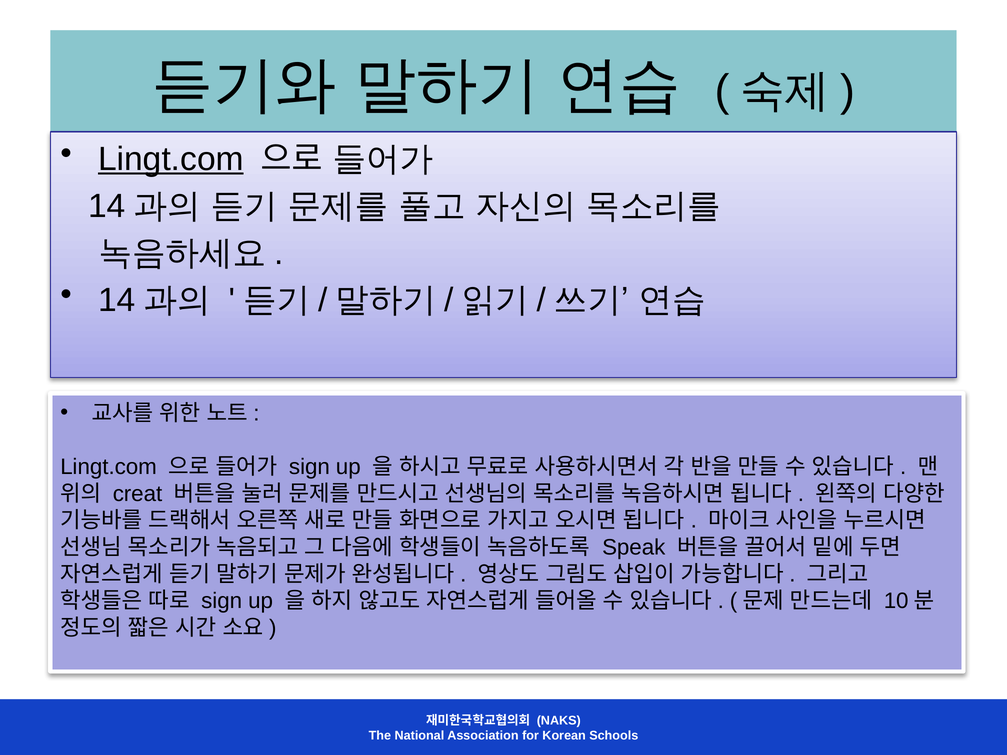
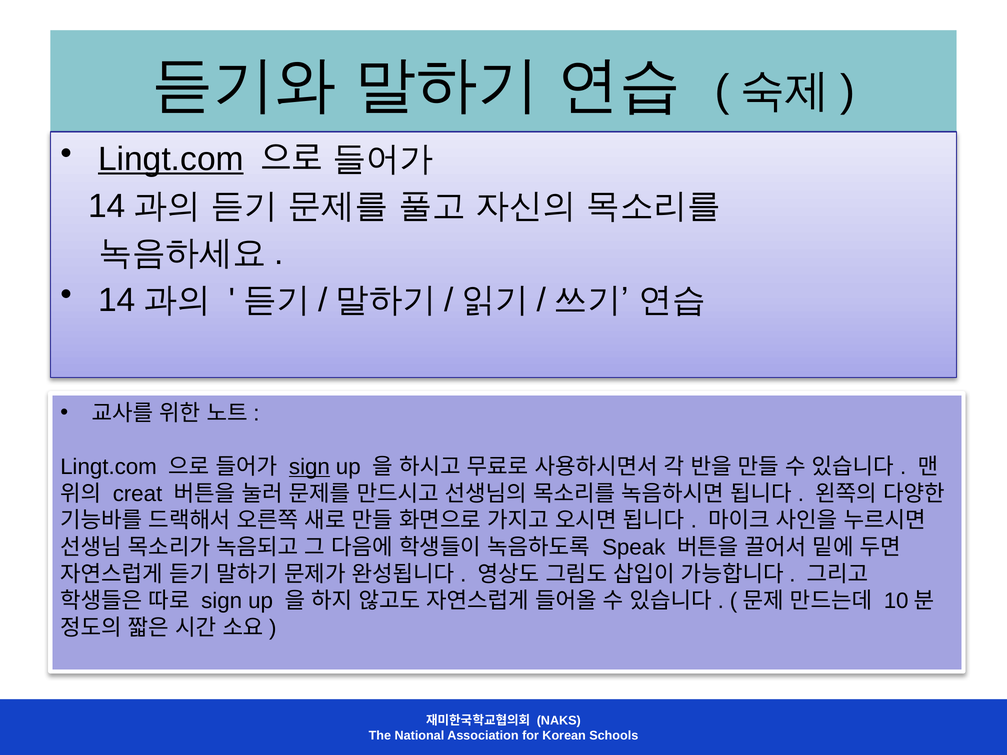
sign underline: none -> present (309, 467)
